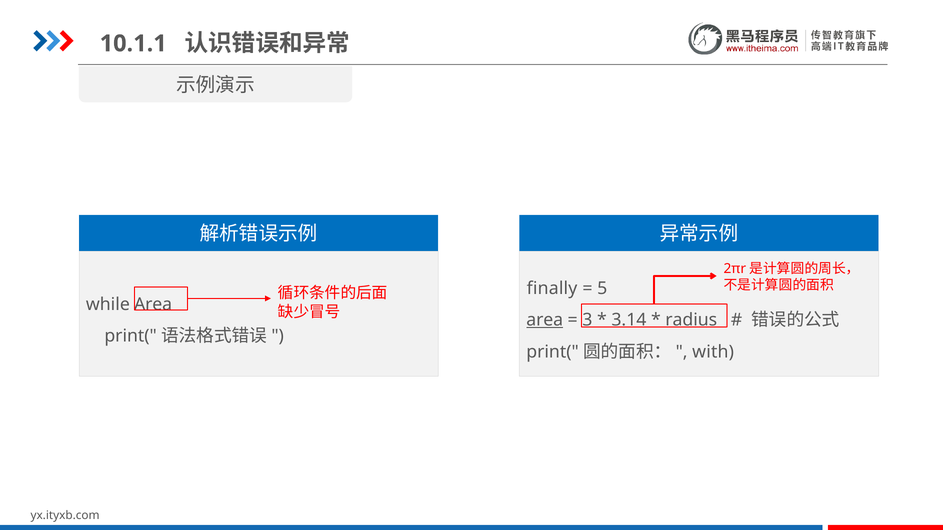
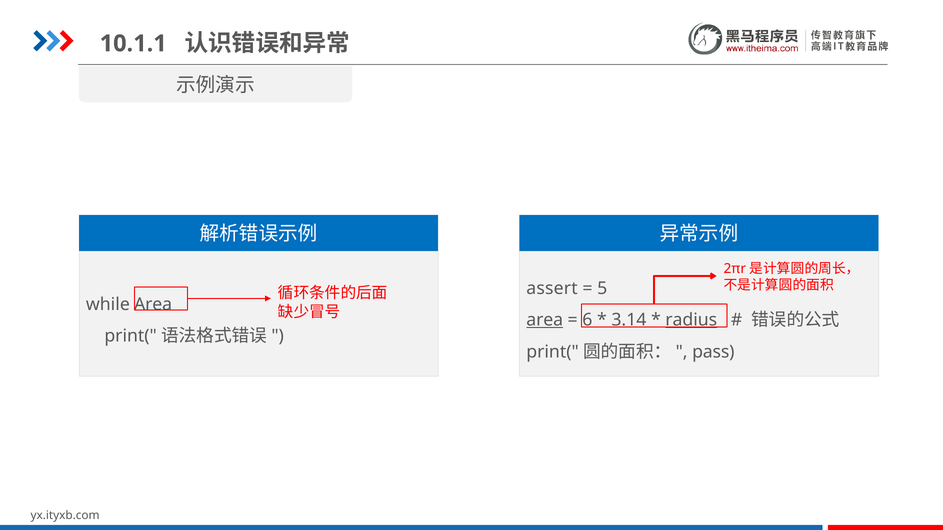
finally: finally -> assert (552, 289)
3: 3 -> 6 (587, 320)
radius underline: none -> present (691, 320)
with: with -> pass (713, 352)
